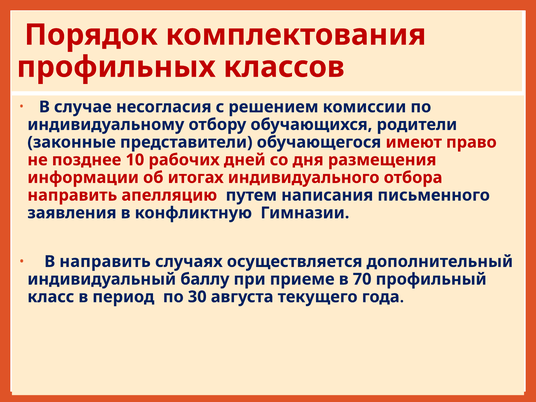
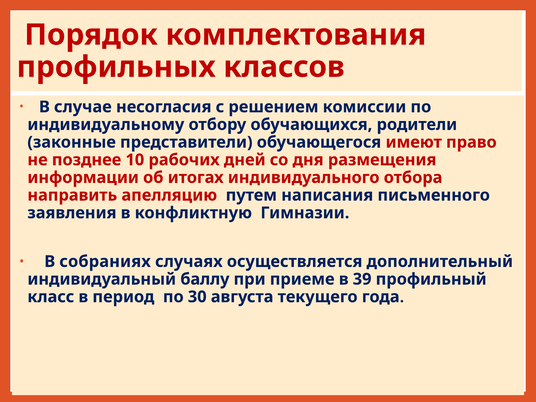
В направить: направить -> собраниях (105, 262)
70: 70 -> 39 (362, 279)
